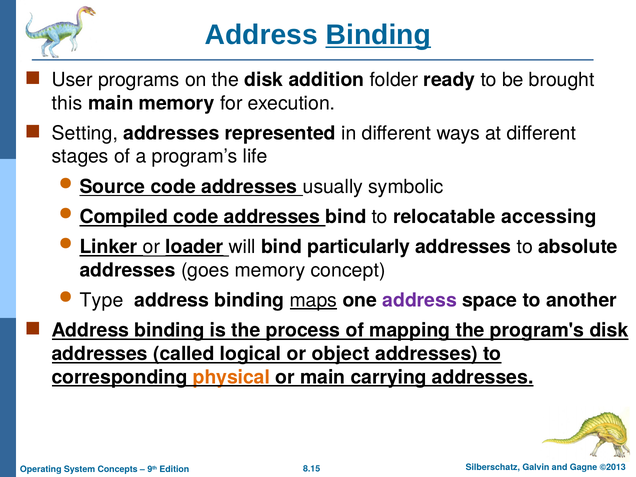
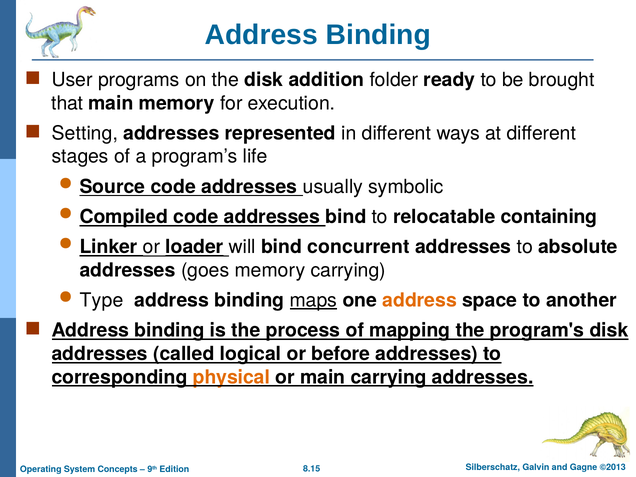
Binding underline: present -> none (378, 35)
this: this -> that (67, 103)
accessing: accessing -> containing (549, 217)
particularly: particularly -> concurrent (359, 247)
memory concept: concept -> carrying (348, 270)
address colour: purple -> orange (420, 300)
object: object -> before (341, 354)
